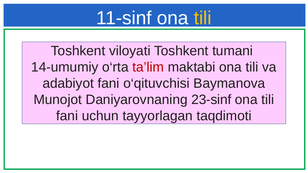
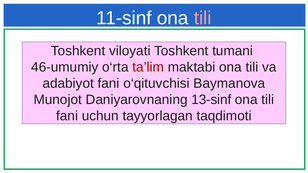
tili colour: yellow -> pink (203, 18)
14-umumiy: 14-umumiy -> 46-umumiy (65, 67)
23-sinf: 23-sinf -> 13-sinf (211, 100)
